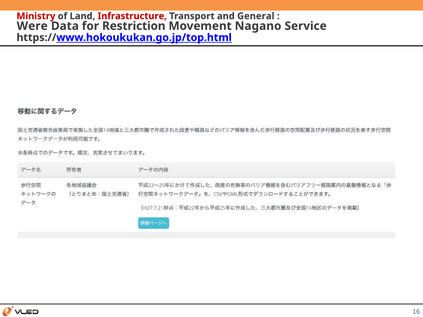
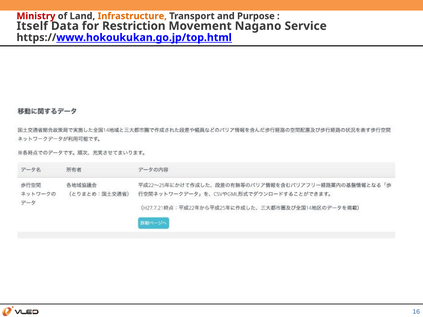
Infrastructure colour: red -> orange (132, 16)
General: General -> Purpose (256, 16)
Were: Were -> Itself (32, 26)
